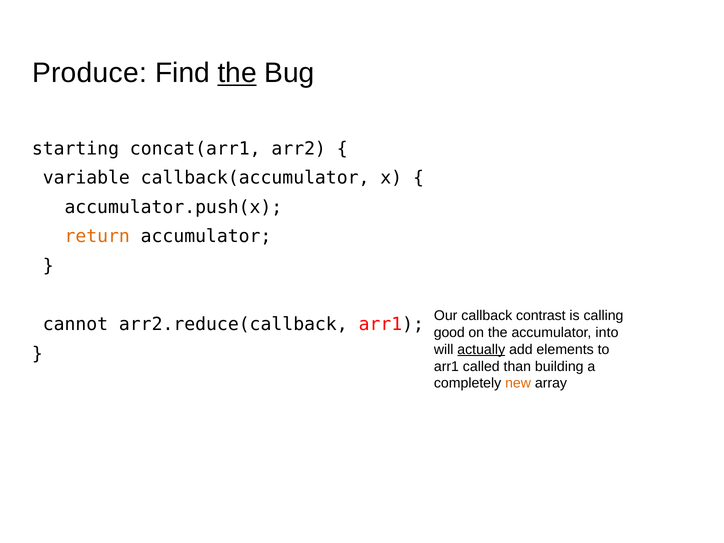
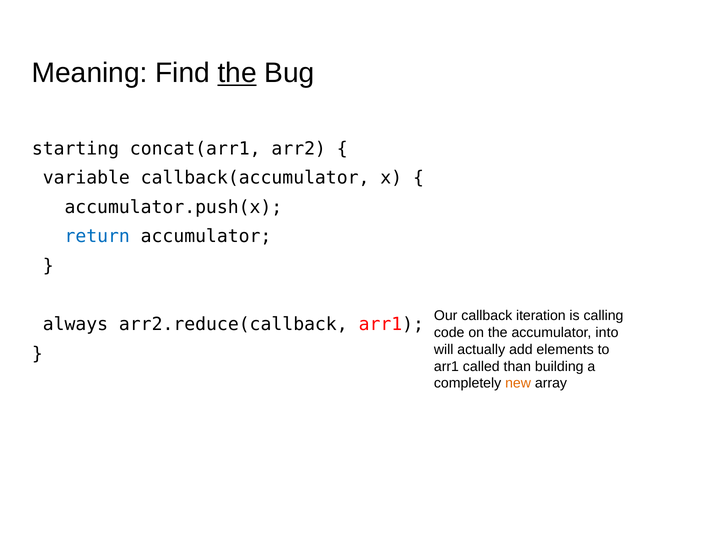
Produce: Produce -> Meaning (90, 73)
return colour: orange -> blue (97, 237)
contrast: contrast -> iteration (541, 316)
cannot: cannot -> always (75, 324)
good: good -> code (449, 333)
actually underline: present -> none (481, 350)
